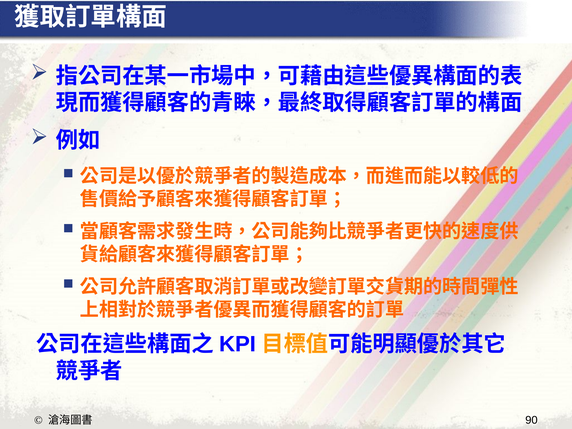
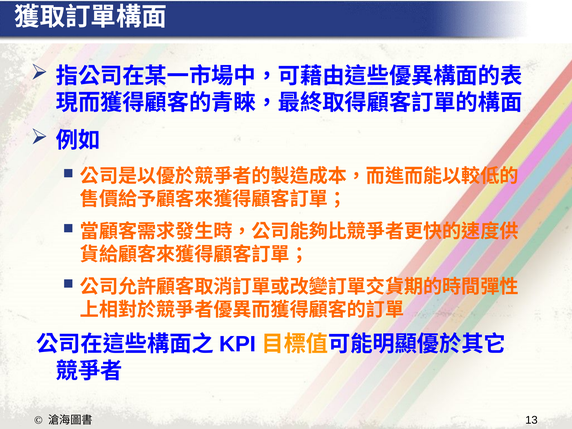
90: 90 -> 13 (531, 420)
